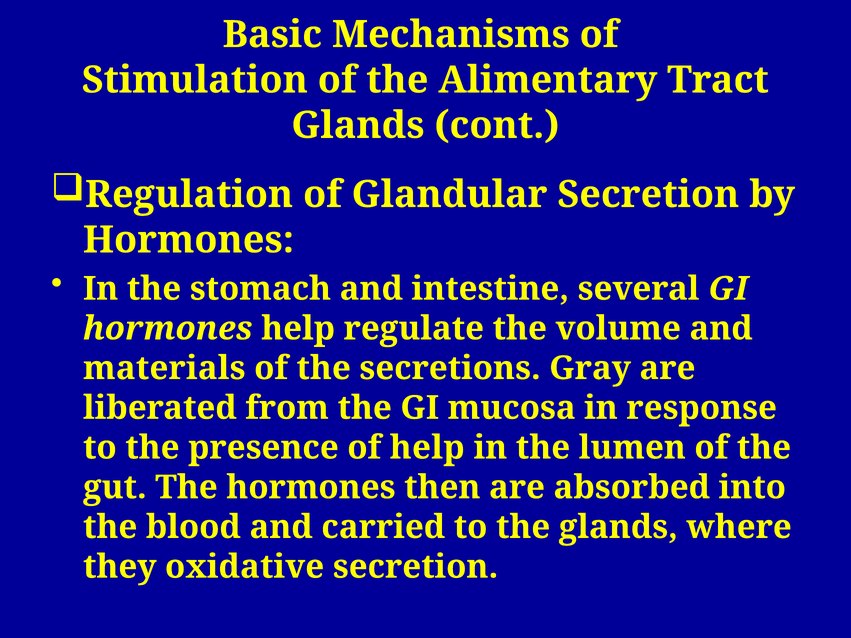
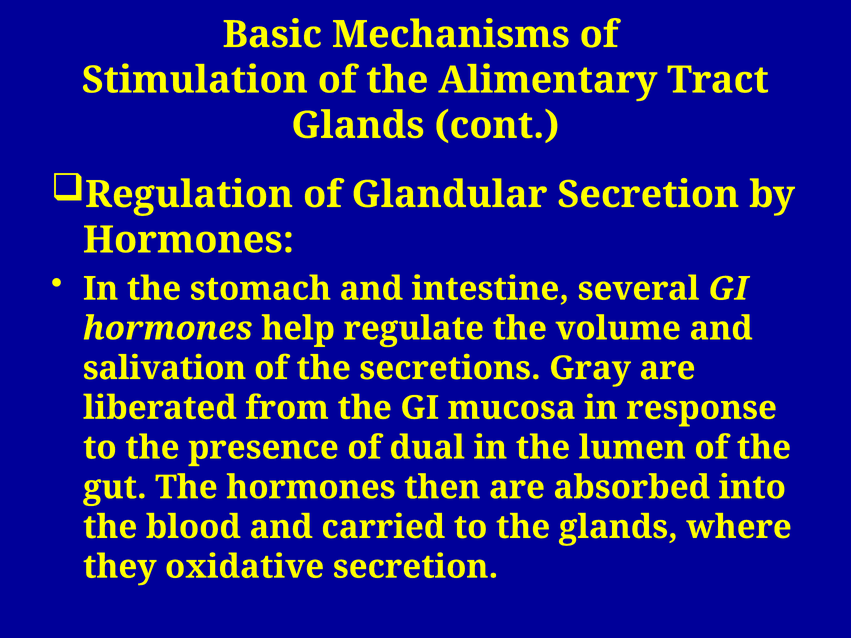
materials: materials -> salivation (165, 368)
of help: help -> dual (427, 448)
